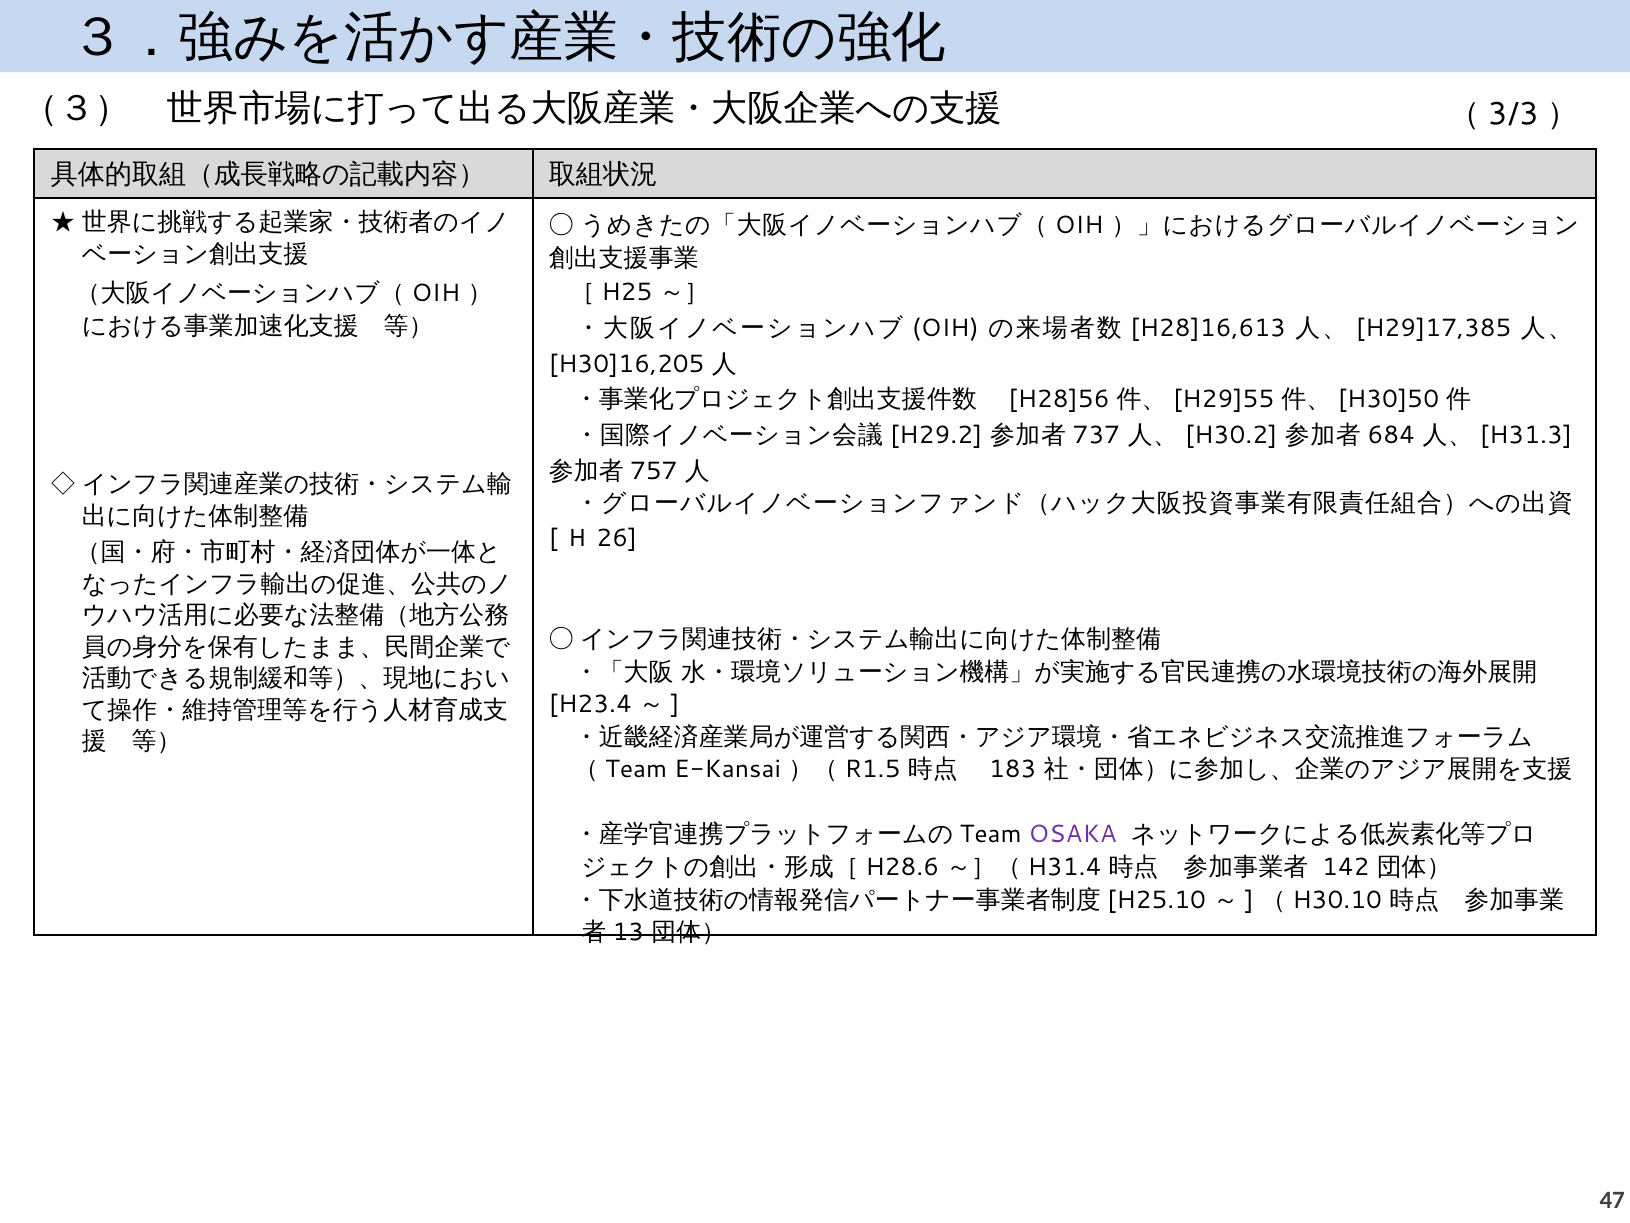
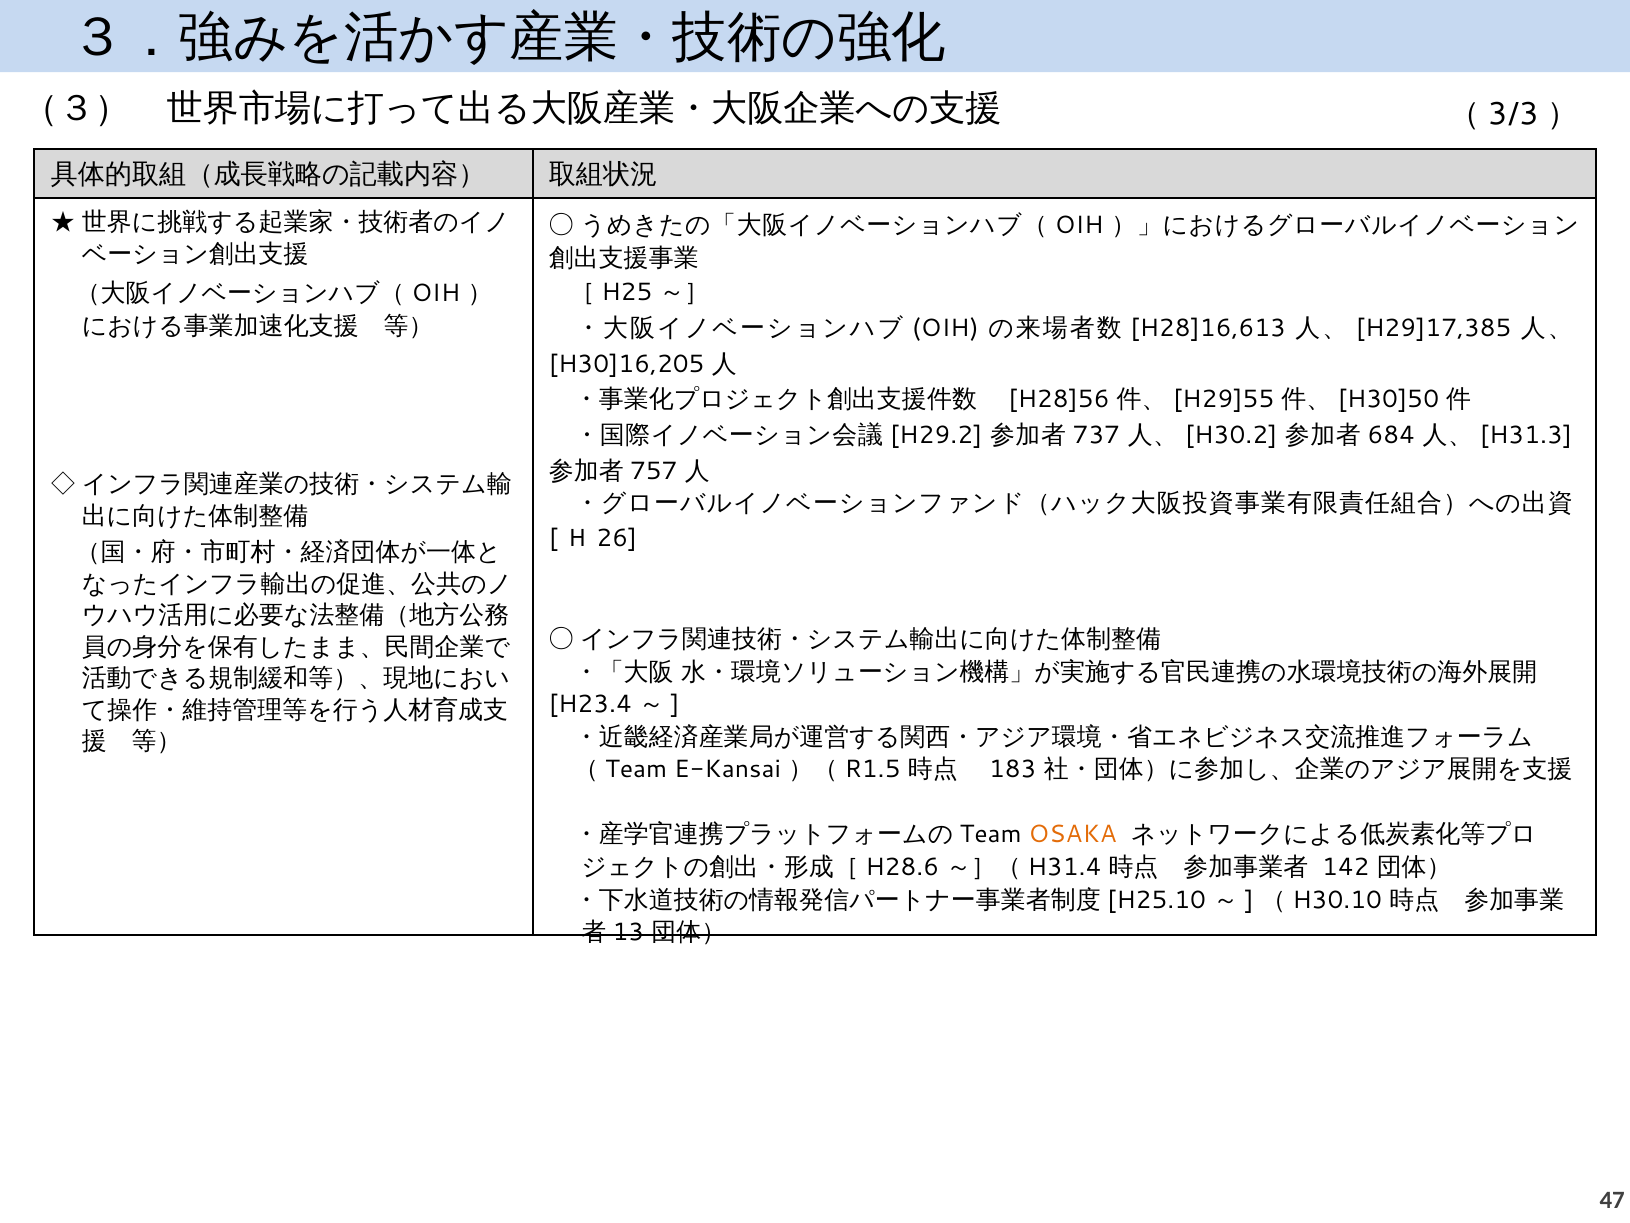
OSAKA colour: purple -> orange (1073, 834)
